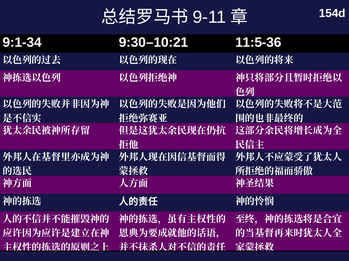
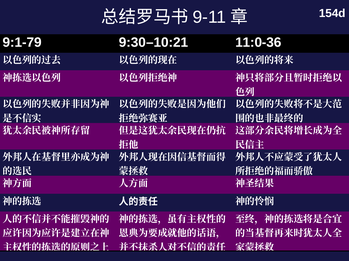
9:1-34: 9:1-34 -> 9:1-79 (22, 43)
11:5-36: 11:5-36 -> 11:0-36 (258, 43)
